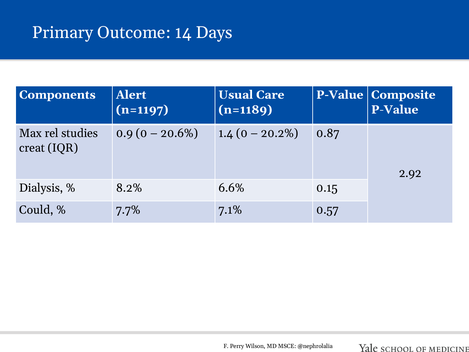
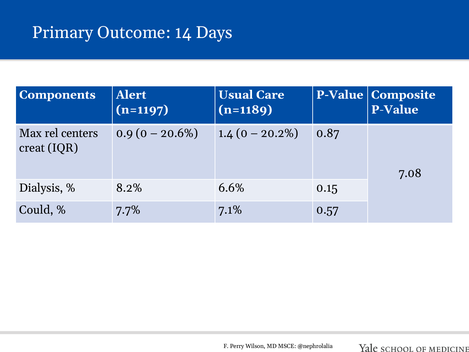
studies: studies -> centers (80, 133)
2.92: 2.92 -> 7.08 (410, 173)
